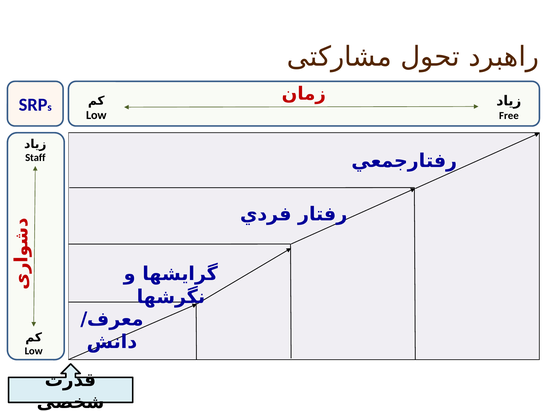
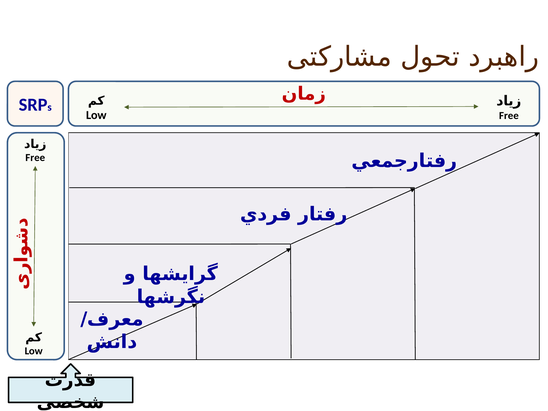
Staff: Staff -> Free (35, 158)
